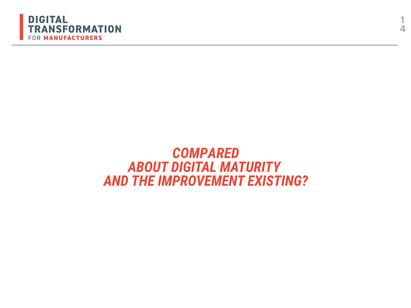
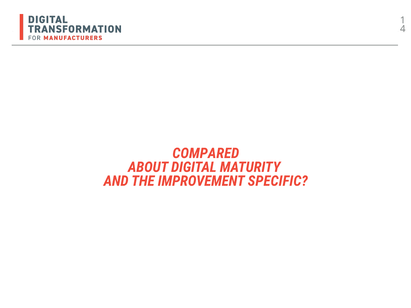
EXISTING: EXISTING -> SPECIFIC (278, 181)
